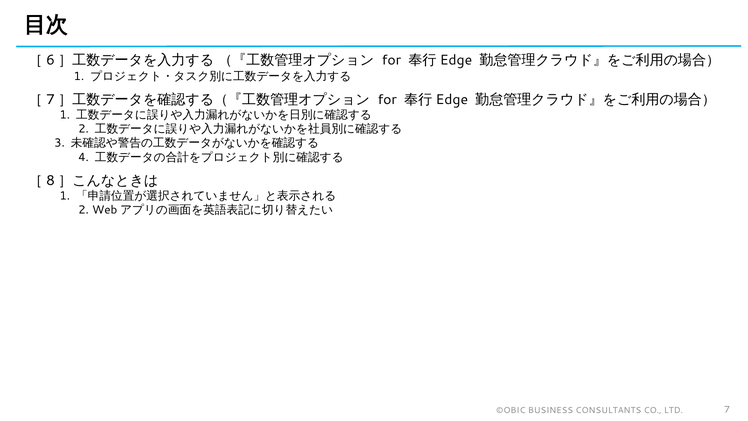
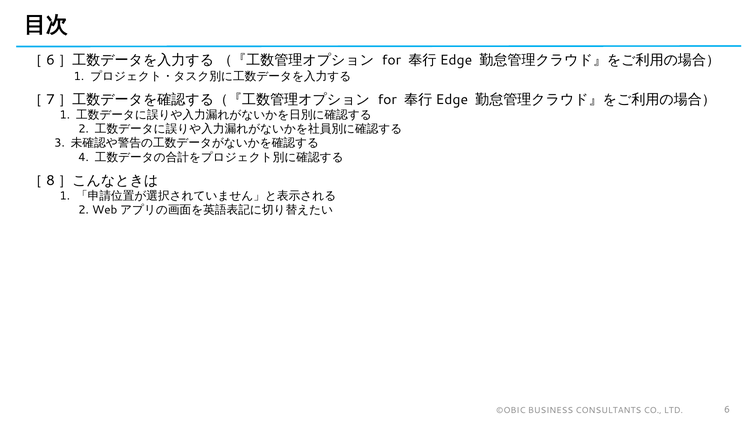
7: 7 -> 6 (727, 409)
